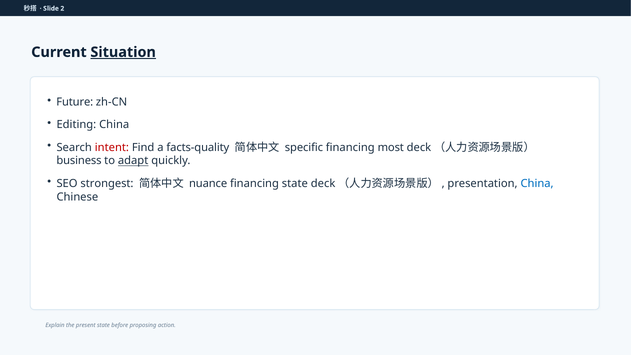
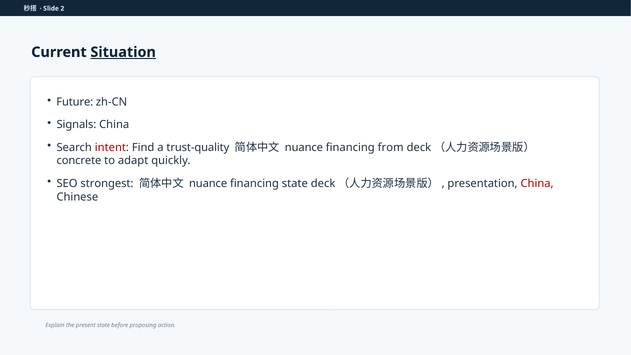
Editing: Editing -> Signals (76, 125)
facts-quality: facts-quality -> trust-quality (198, 147)
specific: specific -> nuance (304, 147)
most: most -> from (391, 147)
business: business -> concrete (79, 161)
adapt underline: present -> none (133, 161)
China colour: blue -> red (537, 183)
